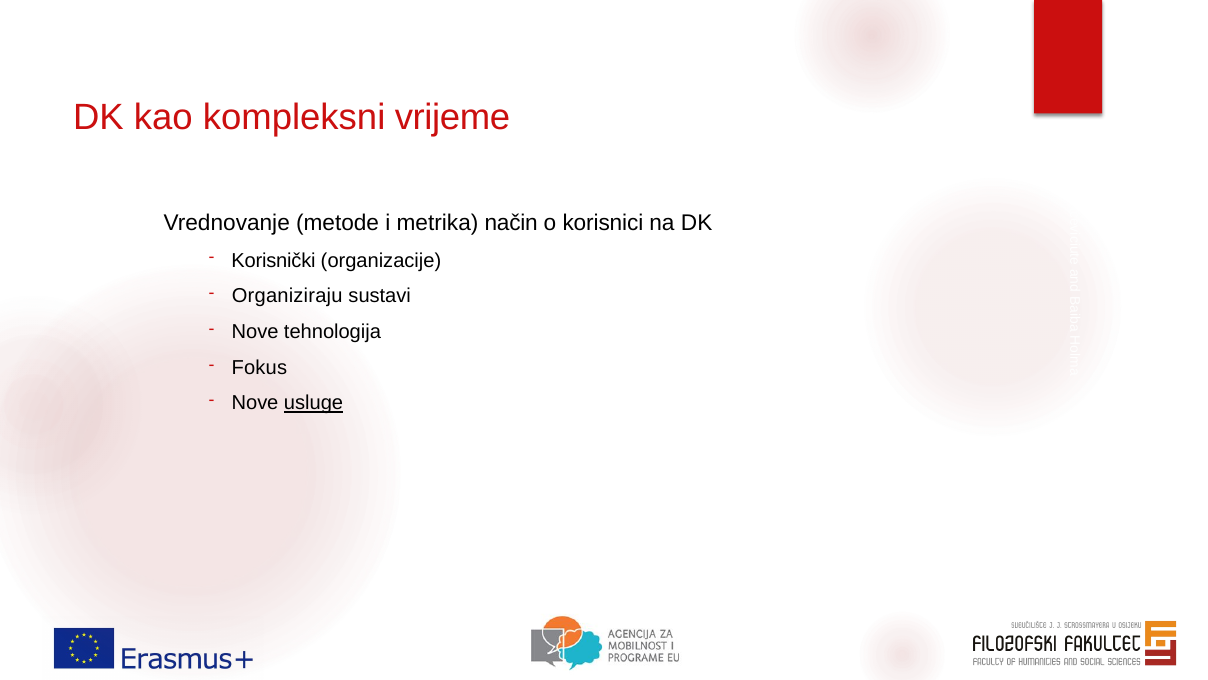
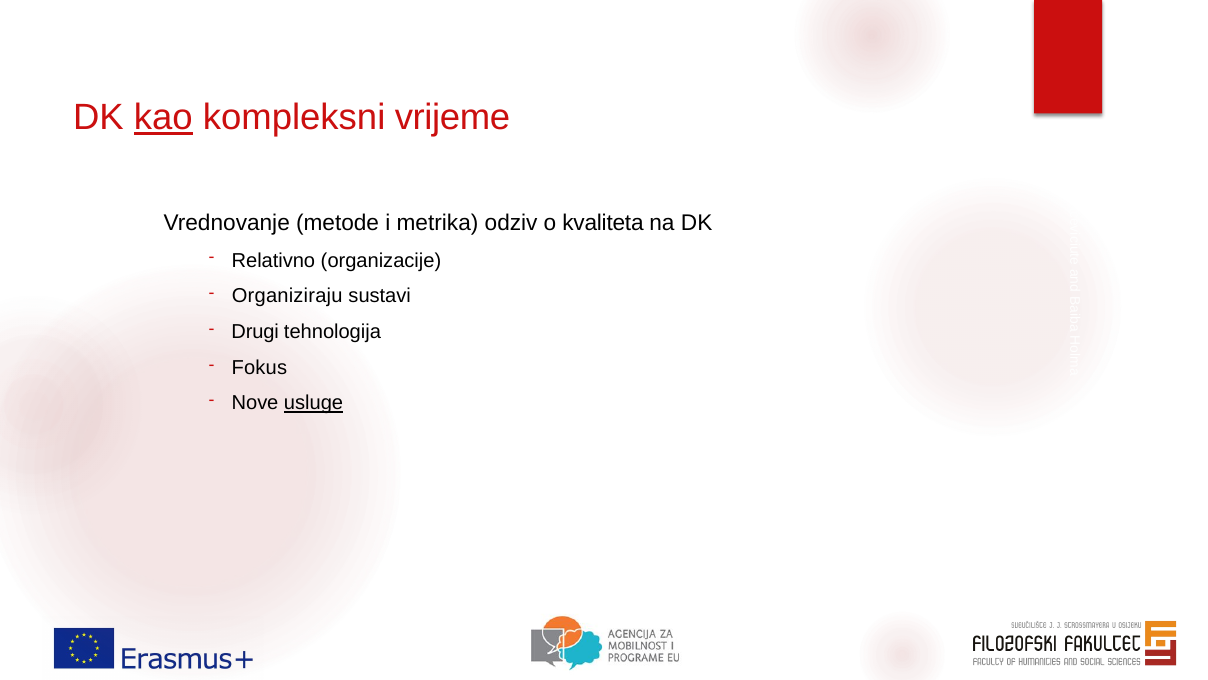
kao underline: none -> present (163, 118)
način: način -> odziv (511, 223)
korisnici: korisnici -> kvaliteta (603, 223)
Korisnički: Korisnički -> Relativno (273, 260)
Nove: Nove -> Drugi (255, 332)
